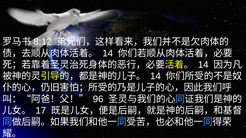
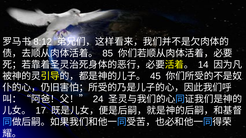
14: 14 -> 85 (108, 53)
14: 14 -> 45 (155, 76)
96: 96 -> 24 (98, 99)
